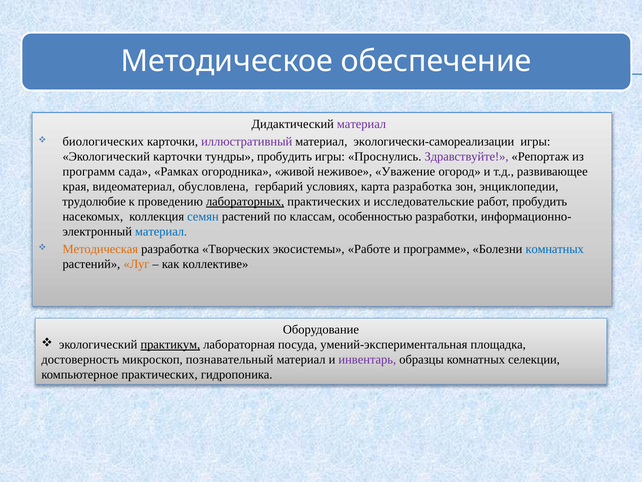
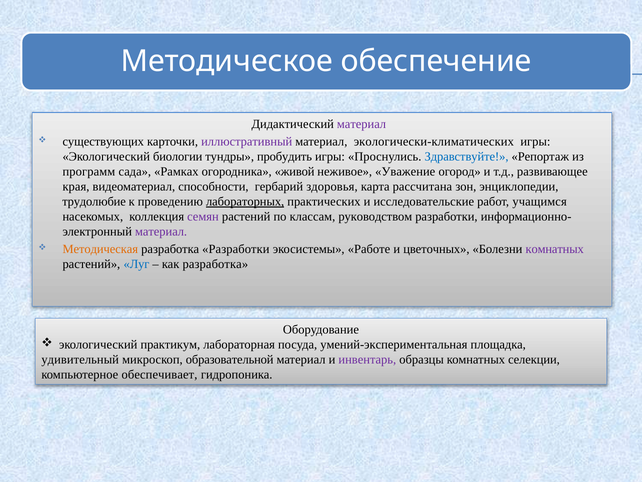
биологических: биологических -> существующих (103, 141)
экологически-самореализации: экологически-самореализации -> экологически-климатических (434, 141)
Экологический карточки: карточки -> биологии (178, 156)
Здравствуйте colour: purple -> blue (467, 156)
обусловлена: обусловлена -> способности (213, 186)
условиях: условиях -> здоровья (332, 186)
карта разработка: разработка -> рассчитана (422, 186)
работ пробудить: пробудить -> учащимся (540, 201)
семян colour: blue -> purple (203, 216)
особенностью: особенностью -> руководством (375, 216)
материал colour: blue -> purple (161, 231)
разработка Творческих: Творческих -> Разработки (236, 249)
программе: программе -> цветочных (436, 249)
комнатных colour: blue -> purple (555, 249)
Луг colour: orange -> blue (137, 264)
как коллективе: коллективе -> разработка (215, 264)
практикум underline: present -> none (170, 344)
достоверность: достоверность -> удивительный (80, 359)
познавательный: познавательный -> образовательной (230, 359)
компьютерное практических: практических -> обеспечивает (159, 374)
